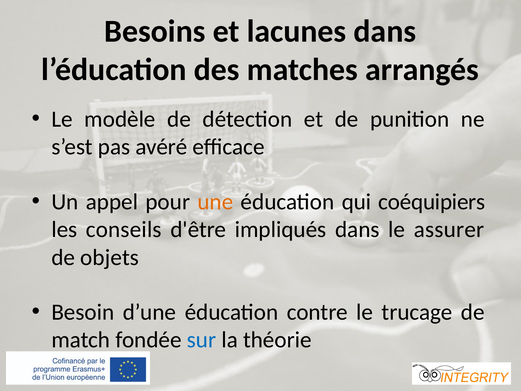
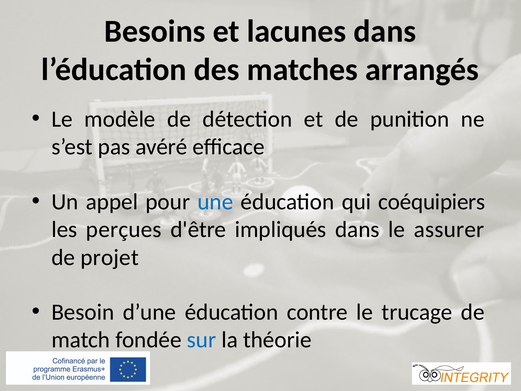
une colour: orange -> blue (215, 202)
conseils: conseils -> perçues (124, 229)
objets: objets -> projet (110, 257)
